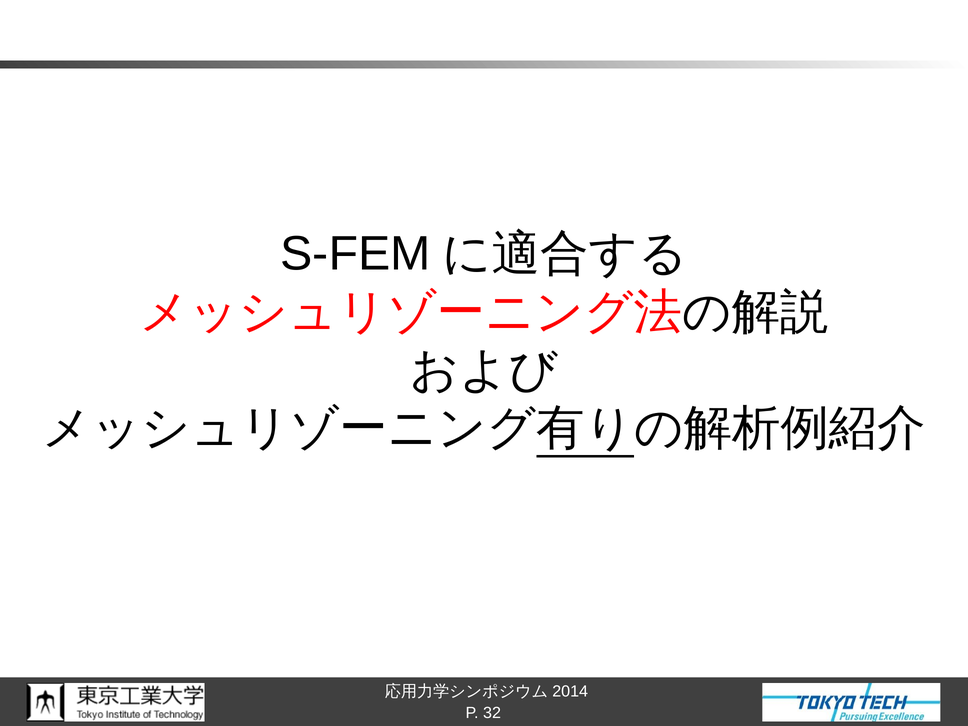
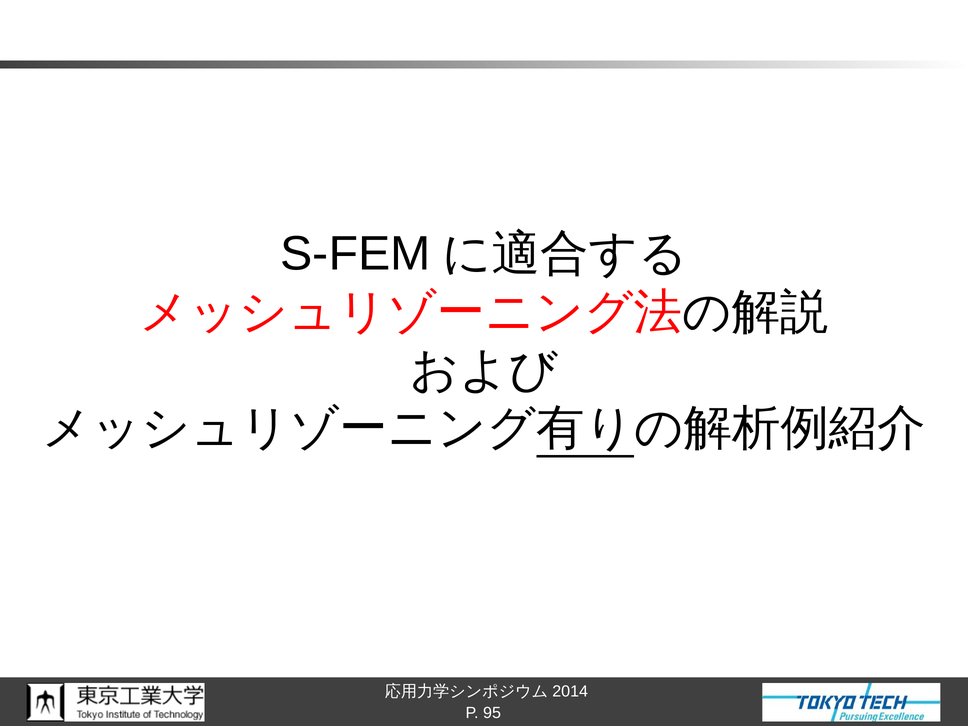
32: 32 -> 95 (492, 713)
